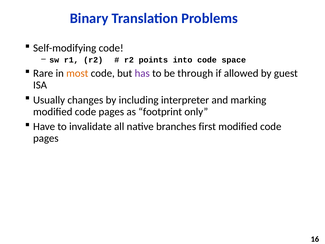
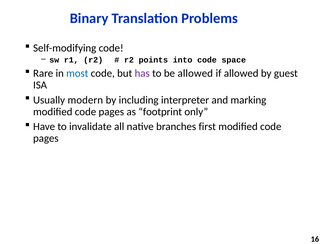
most colour: orange -> blue (77, 73)
be through: through -> allowed (195, 73)
changes: changes -> modern (85, 100)
